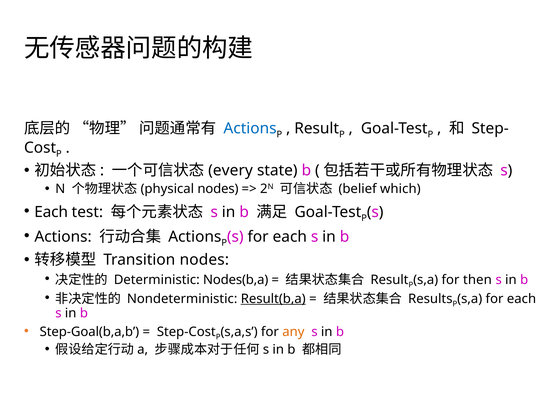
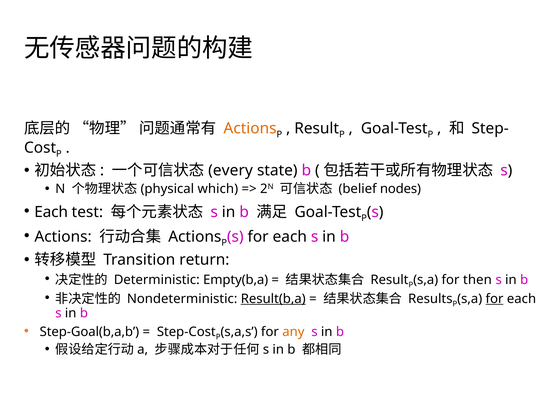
Actions colour: blue -> orange (250, 129)
nodes: nodes -> which (218, 189)
which: which -> nodes (400, 189)
Transition nodes: nodes -> return (204, 260)
Nodes(b,a: Nodes(b,a -> Empty(b,a (236, 280)
for underline: none -> present (495, 299)
